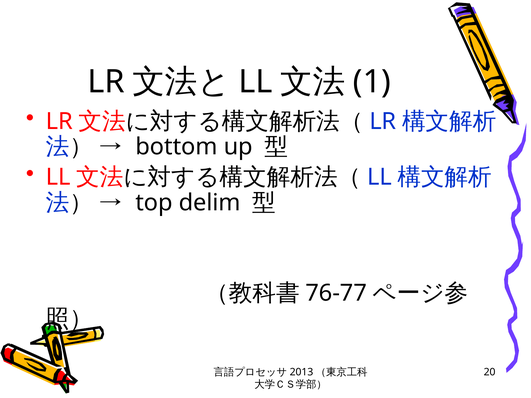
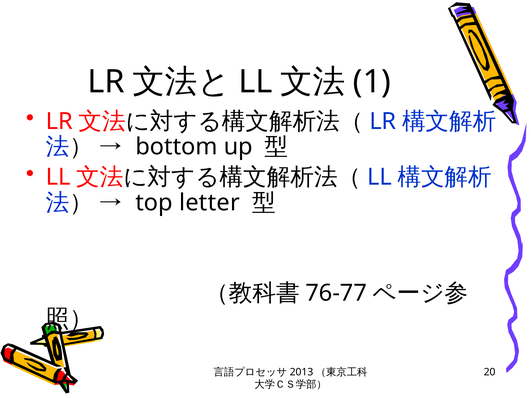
delim: delim -> letter (209, 203)
